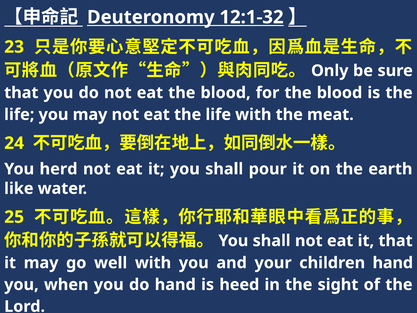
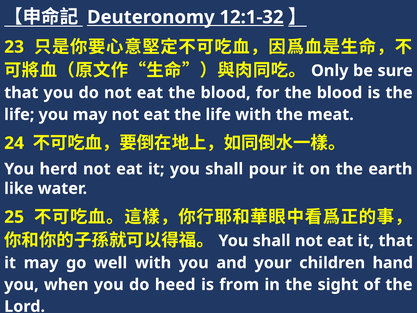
do hand: hand -> heed (175, 284)
heed: heed -> from (239, 284)
